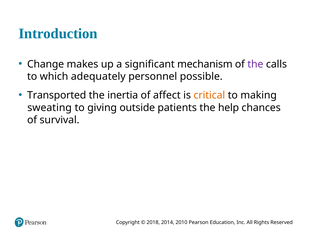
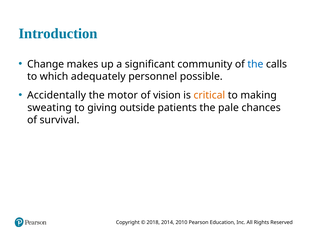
mechanism: mechanism -> community (205, 64)
the colour: purple -> blue (255, 64)
Transported: Transported -> Accidentally (57, 95)
inertia: inertia -> motor (123, 95)
affect: affect -> vision (167, 95)
help: help -> pale (228, 108)
